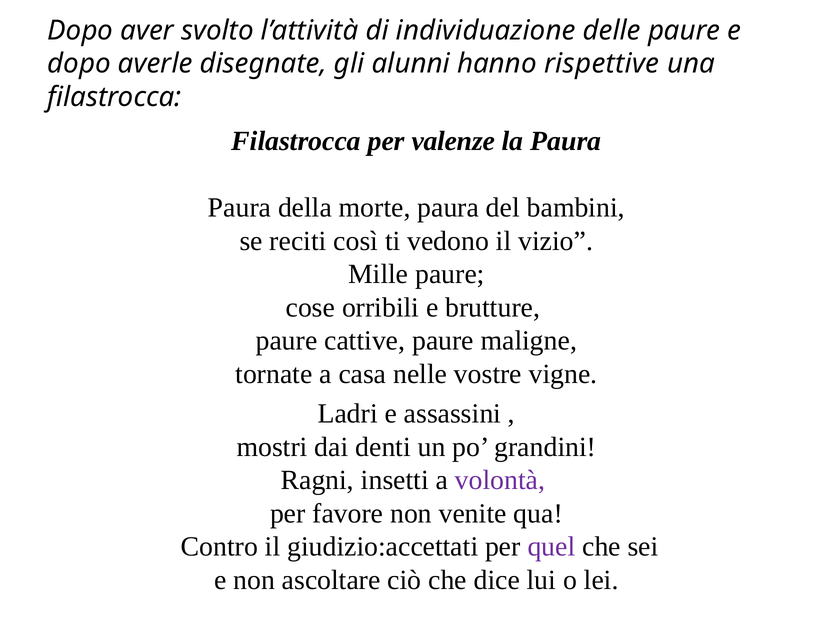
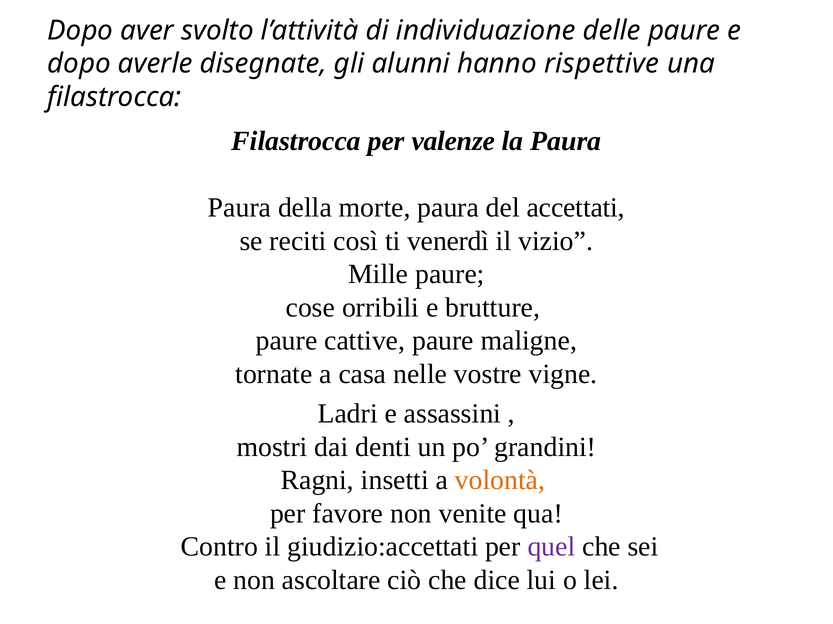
bambini: bambini -> accettati (576, 208)
vedono: vedono -> venerdì (448, 241)
volontà colour: purple -> orange (500, 481)
